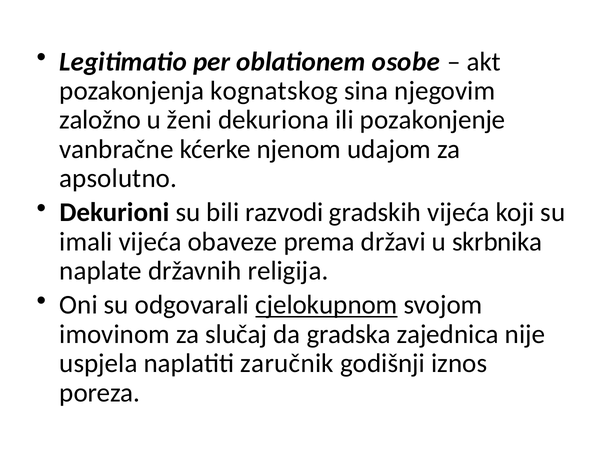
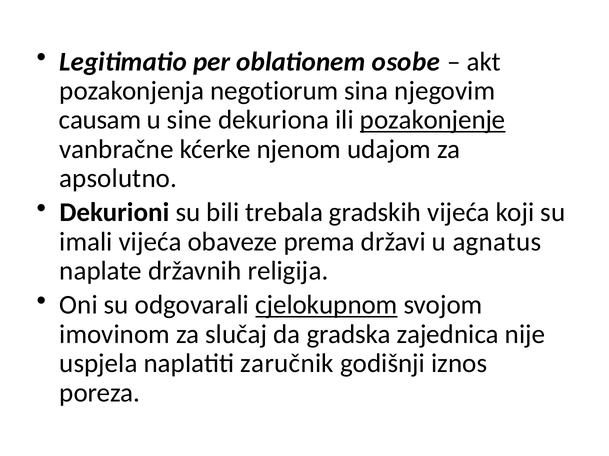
kognatskog: kognatskog -> negotiorum (274, 91)
založno: založno -> causam (100, 120)
ženi: ženi -> sine (189, 120)
pozakonjenje underline: none -> present (433, 120)
razvodi: razvodi -> trebala (284, 213)
skrbnika: skrbnika -> agnatus (497, 242)
